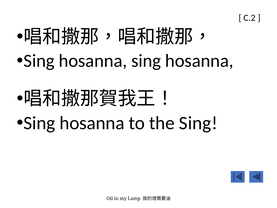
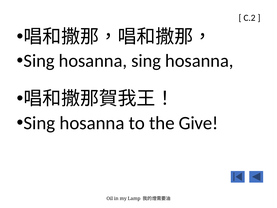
the Sing: Sing -> Give (198, 123)
